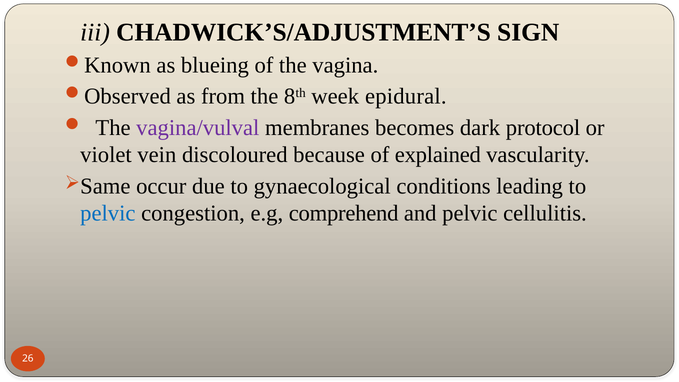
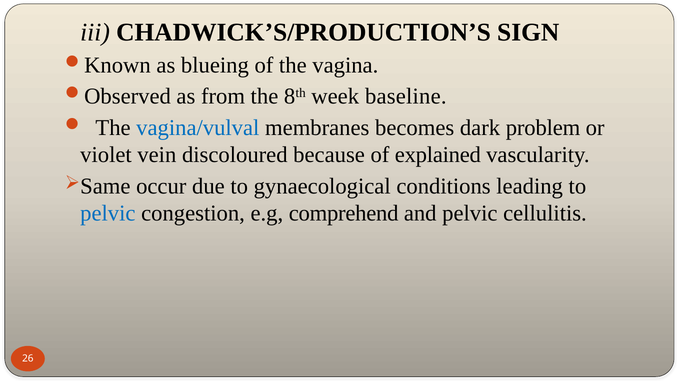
CHADWICK’S/ADJUSTMENT’S: CHADWICK’S/ADJUSTMENT’S -> CHADWICK’S/PRODUCTION’S (304, 32)
epidural: epidural -> baseline (406, 96)
vagina/vulval colour: purple -> blue (198, 128)
protocol: protocol -> problem (543, 128)
